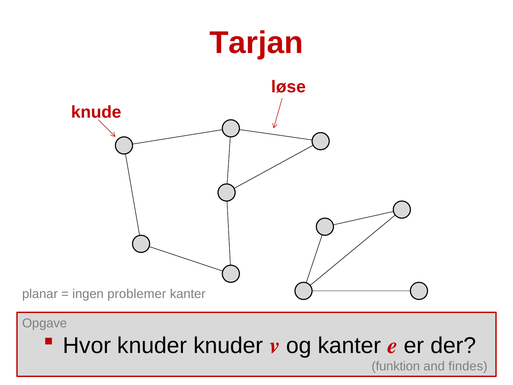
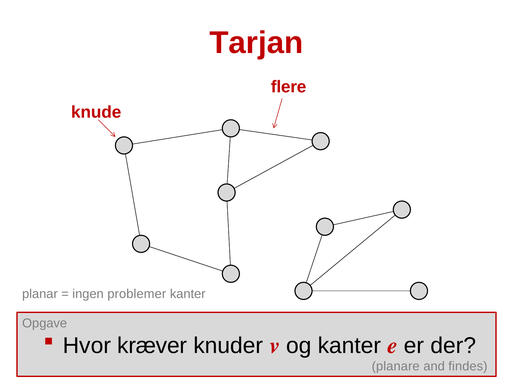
løse: løse -> flere (289, 87)
Hvor knuder: knuder -> kræver (152, 345)
funktion: funktion -> planare (396, 366)
